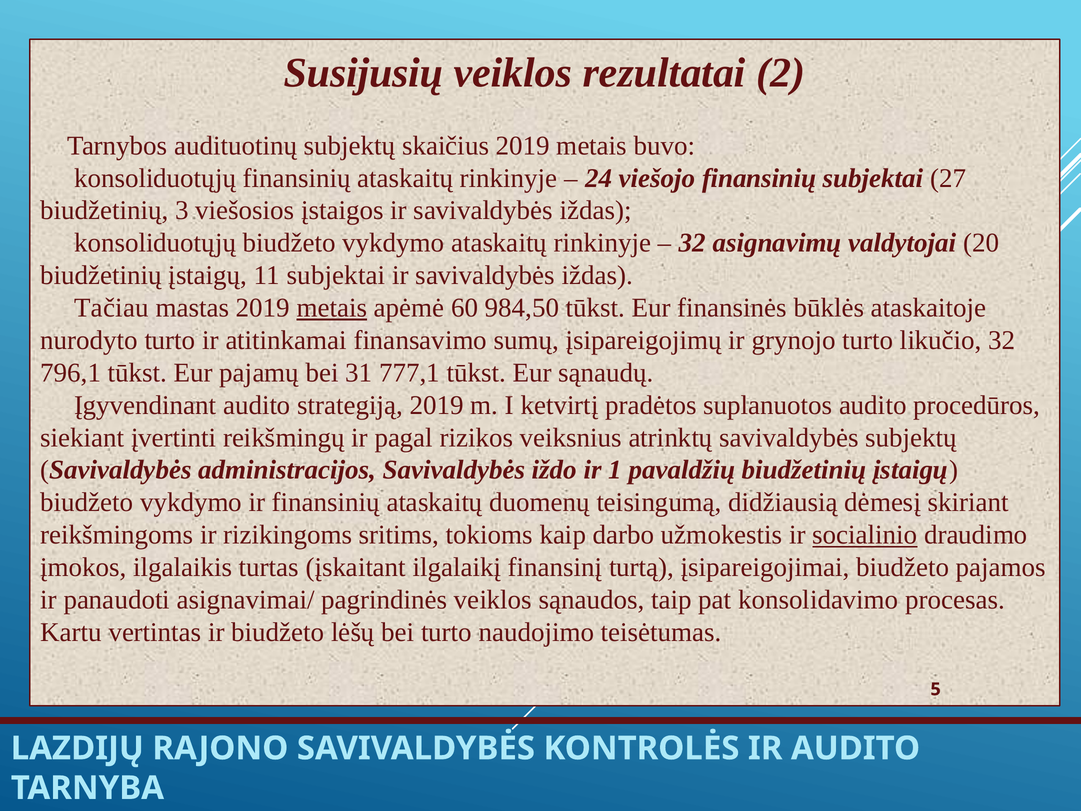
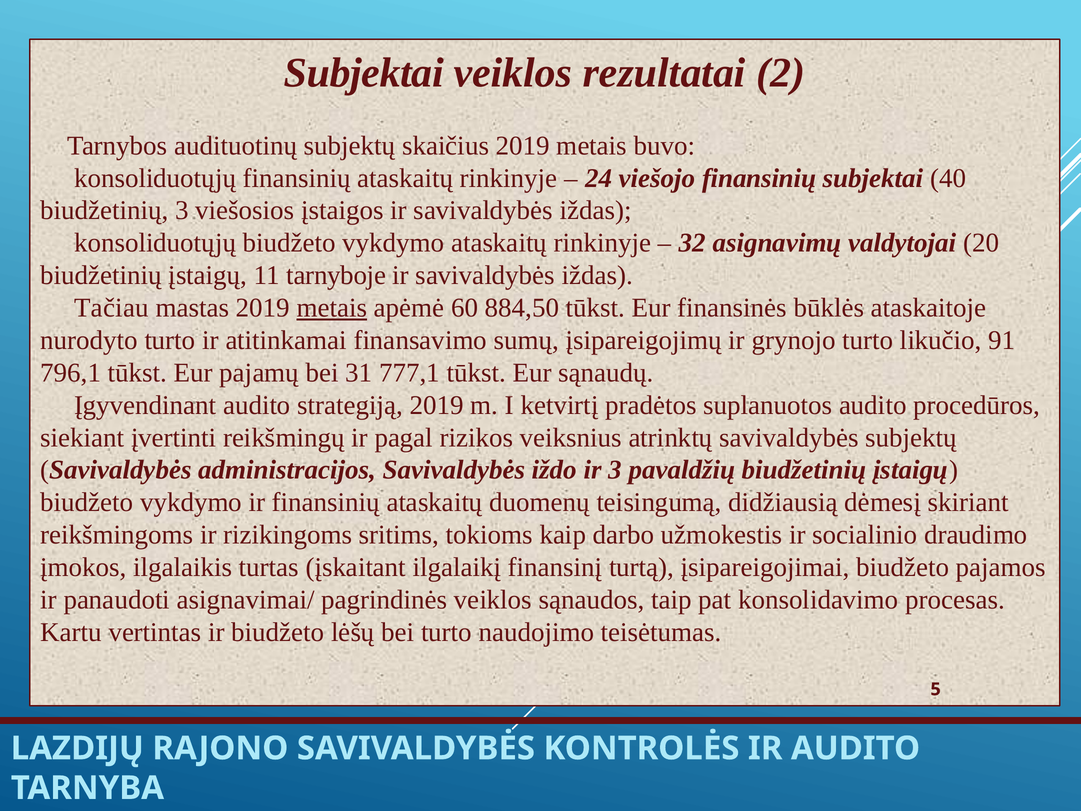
Susijusių: Susijusių -> Subjektai (364, 73)
27: 27 -> 40 (948, 178)
11 subjektai: subjektai -> tarnyboje (336, 275)
984,50: 984,50 -> 884,50 (522, 308)
likučio 32: 32 -> 91 (1002, 340)
ir 1: 1 -> 3 (615, 470)
socialinio underline: present -> none (865, 535)
